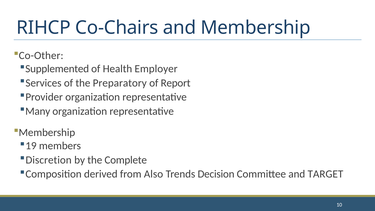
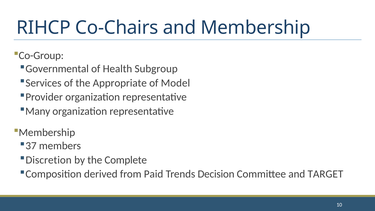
Co-Other: Co-Other -> Co-Group (41, 55)
Supplemented: Supplemented -> Governmental (57, 69)
Employer: Employer -> Subgroup (156, 69)
Preparatory: Preparatory -> Appropriate (120, 83)
Report: Report -> Model (175, 83)
19: 19 -> 37 (31, 146)
Also: Also -> Paid (154, 174)
